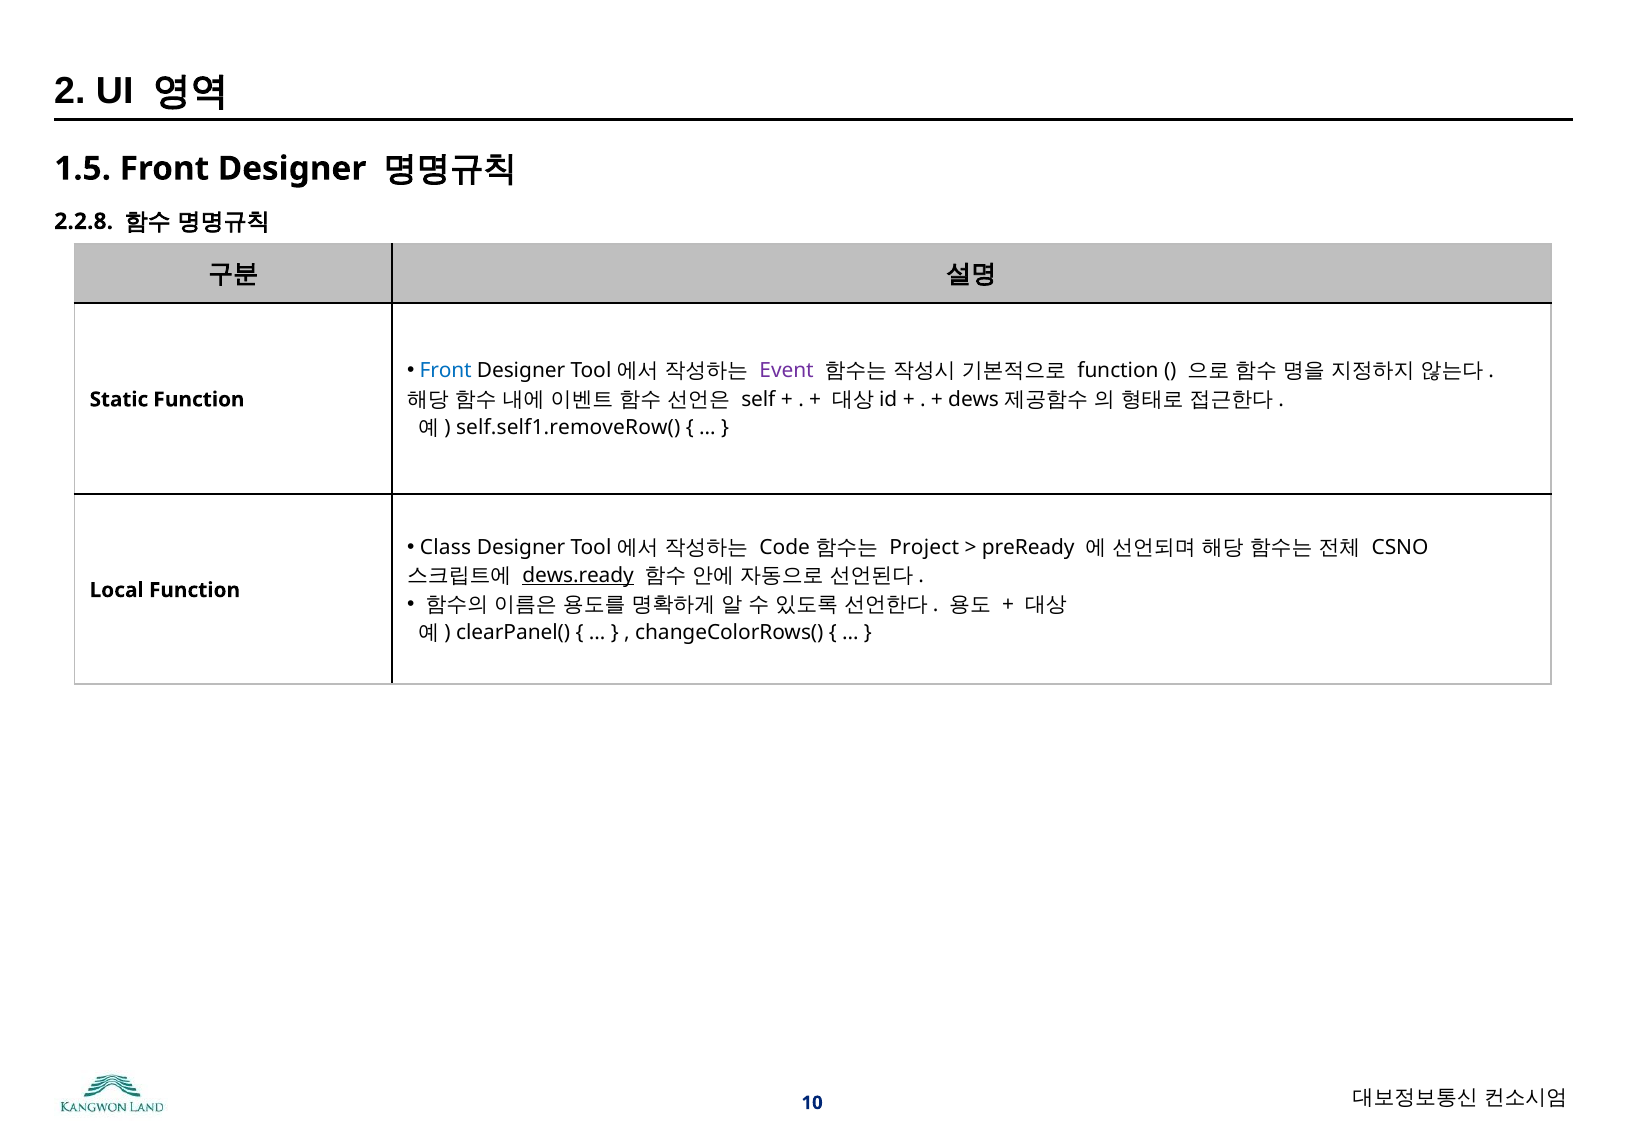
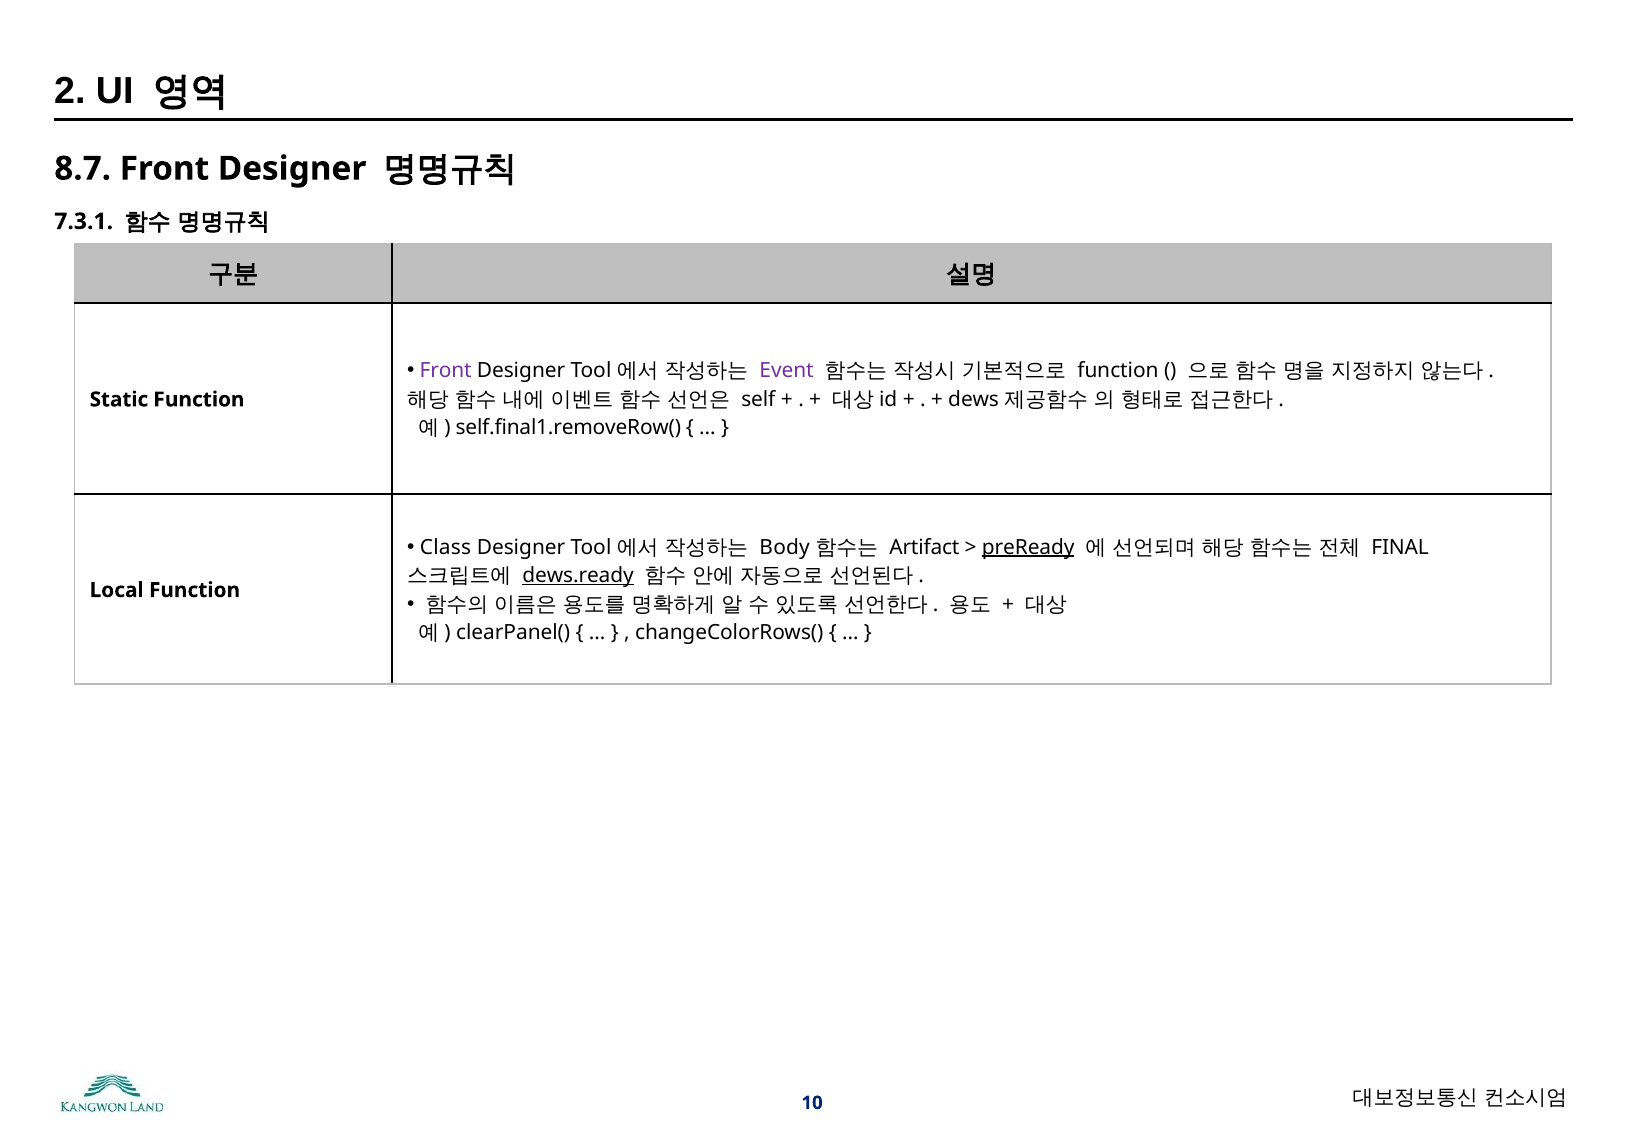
1.5: 1.5 -> 8.7 (83, 169)
2.2.8: 2.2.8 -> 7.3.1 (84, 221)
Front colour: blue -> purple (446, 371)
self.self1.removeRow(: self.self1.removeRow( -> self.final1.removeRow( (568, 428)
Code: Code -> Body (785, 547)
Project: Project -> Artifact (924, 547)
preReady underline: none -> present (1028, 547)
CSNO: CSNO -> FINAL (1400, 547)
